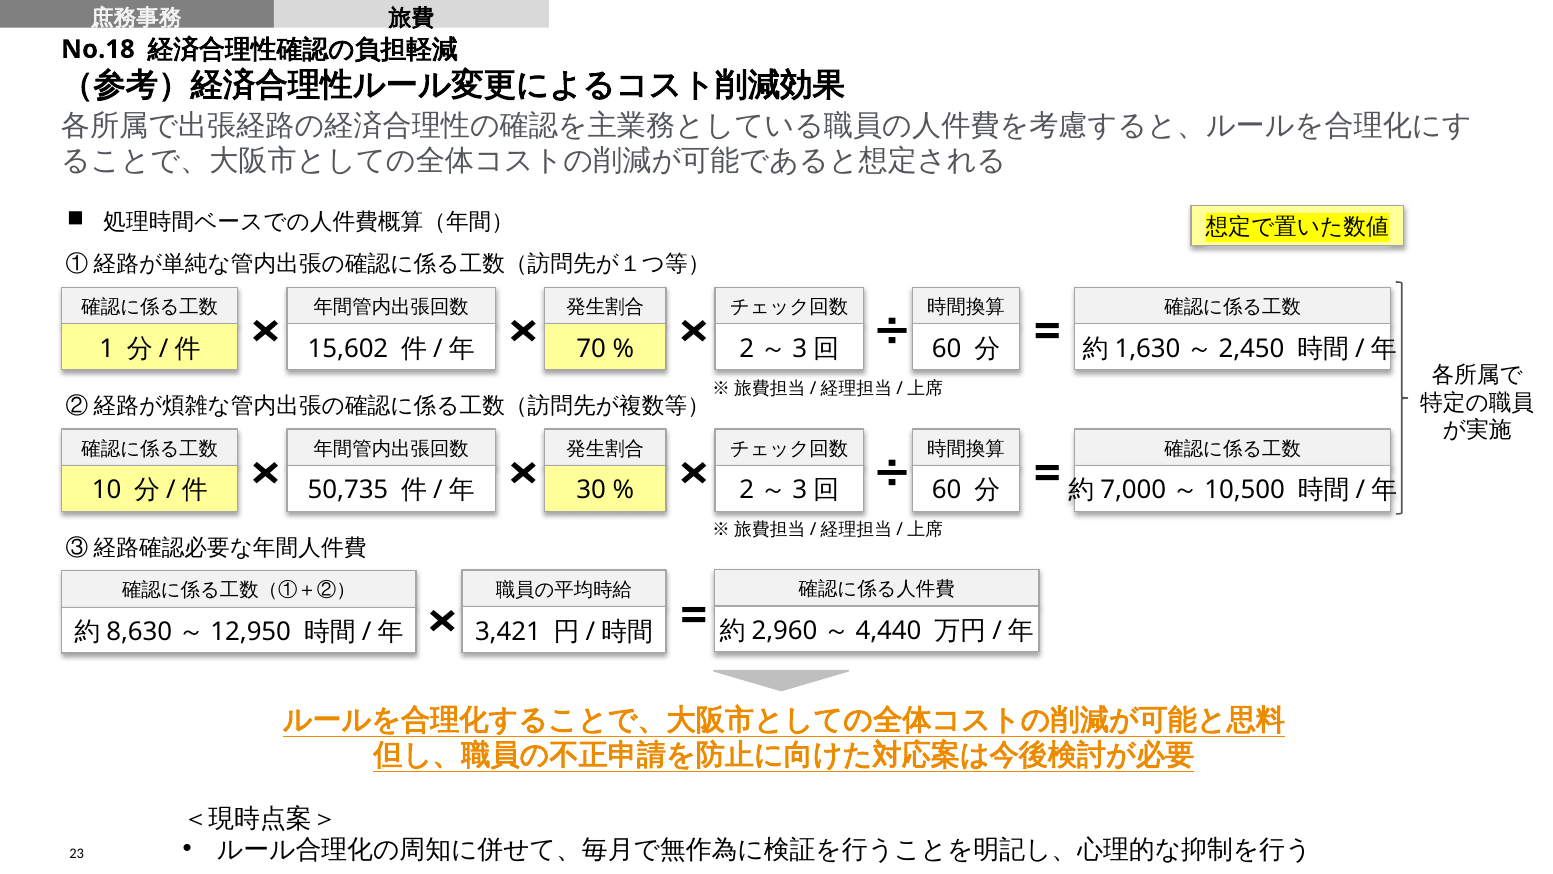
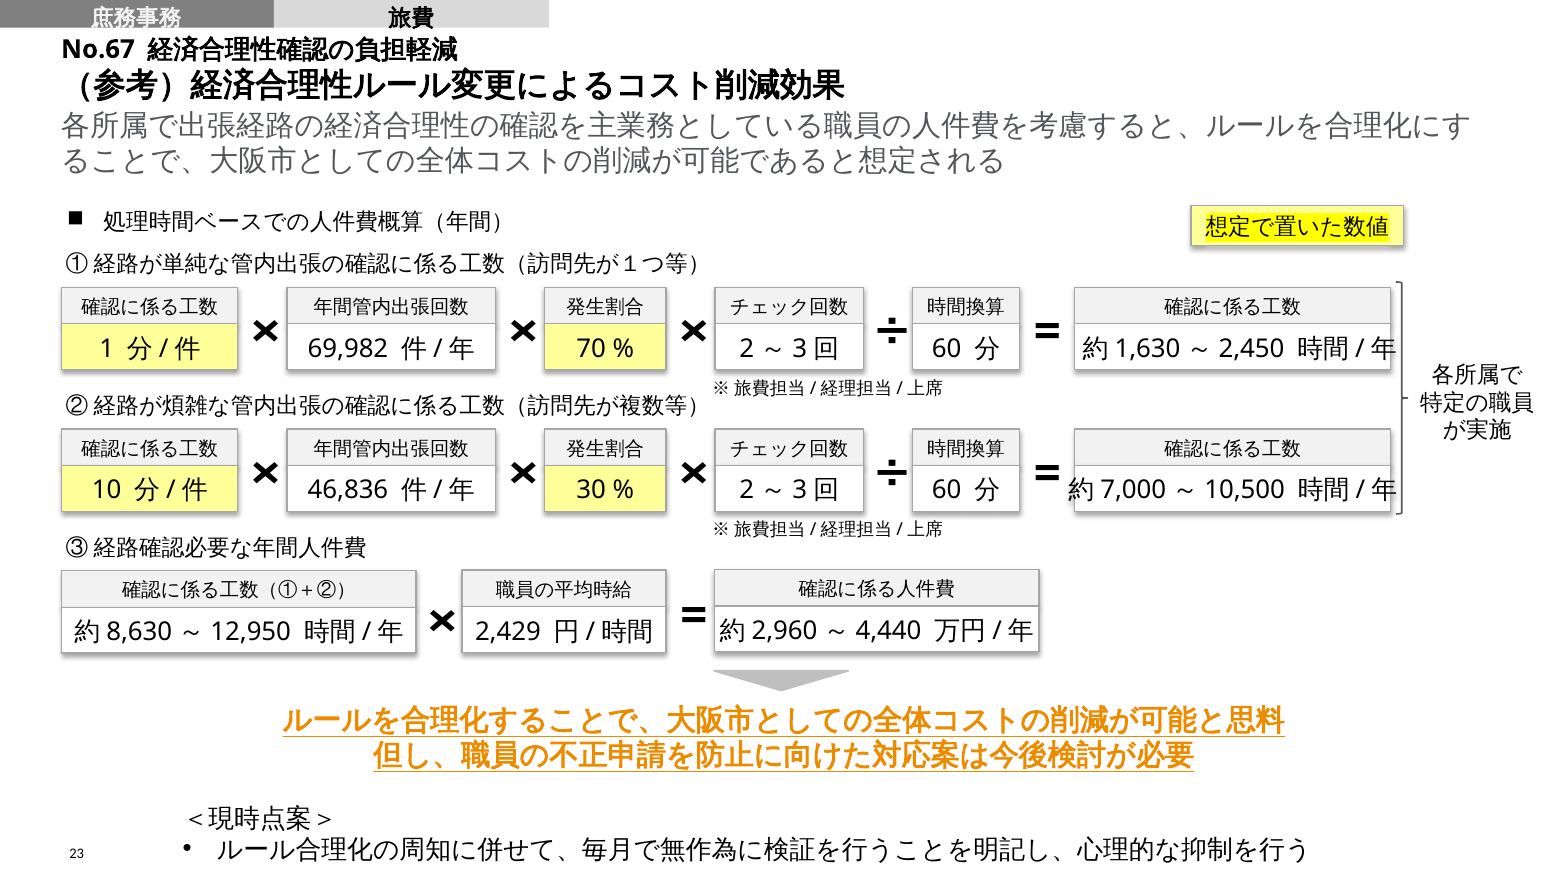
No.18: No.18 -> No.67 (98, 49)
15,602: 15,602 -> 69,982 (348, 348)
50,735: 50,735 -> 46,836 (348, 490)
3,421: 3,421 -> 2,429 (508, 631)
